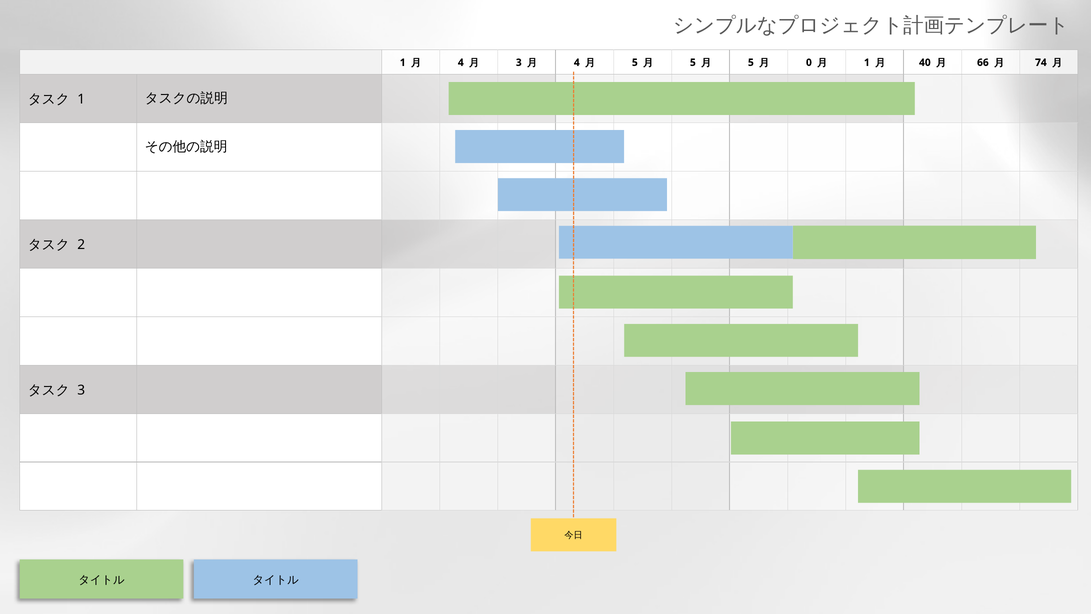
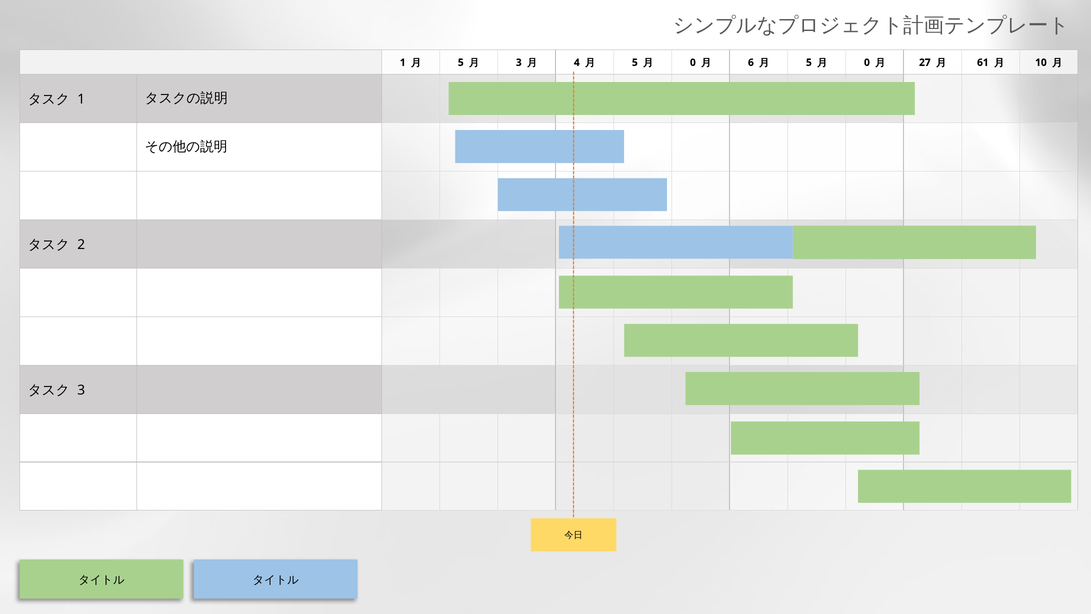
4: 4 -> 5 (461, 62)
5: 5 -> 0 (693, 62)
5: 5 -> 6 (751, 62)
0: 0 -> 5 (809, 62)
1: 1 -> 0 (867, 62)
40: 40 -> 27 (925, 62)
66: 66 -> 61 (983, 62)
74: 74 -> 10 (1041, 62)
